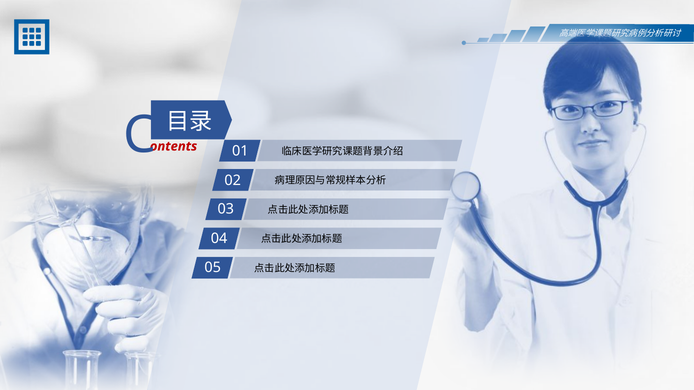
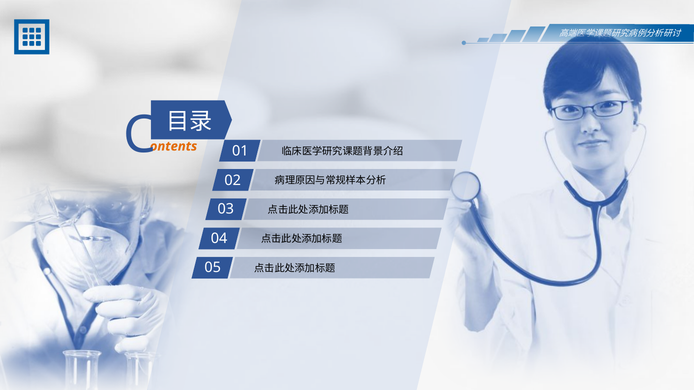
ontents colour: red -> orange (173, 146)
